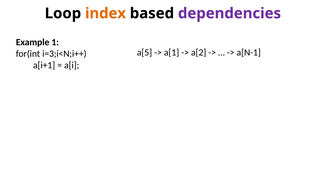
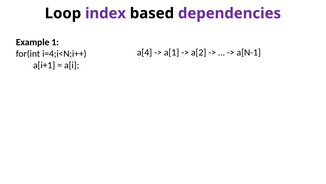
index colour: orange -> purple (106, 13)
a[5: a[5 -> a[4 (144, 52)
i=3;i<N;i++: i=3;i<N;i++ -> i=4;i<N;i++ (64, 54)
